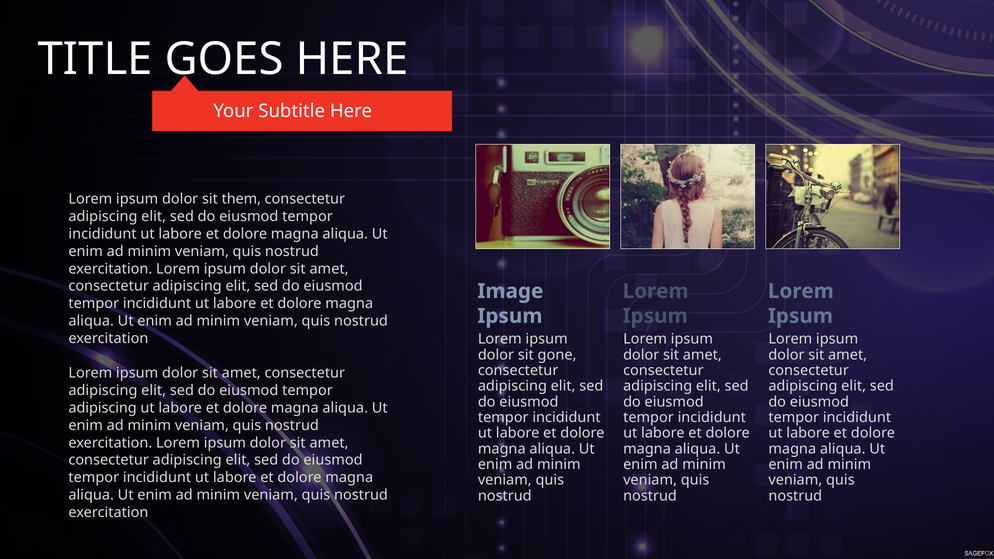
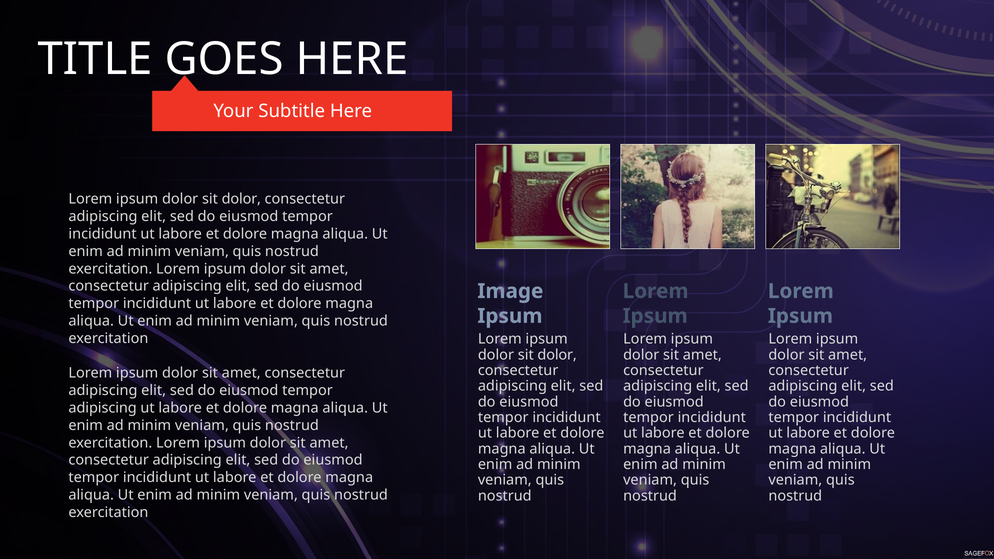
them: them -> dolor (241, 199)
gone: gone -> dolor (557, 355)
